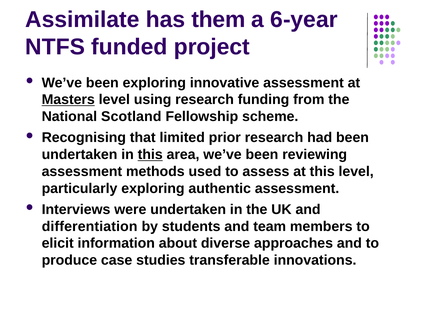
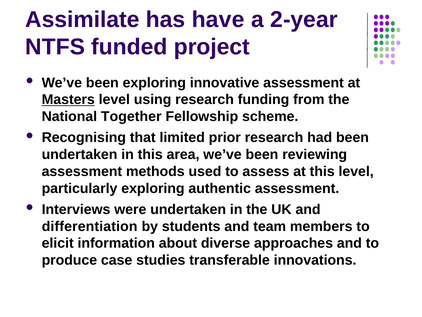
them: them -> have (218, 19)
6-year: 6-year -> 2-year (304, 19)
Scotland: Scotland -> Together (131, 116)
this underline: present -> none (150, 154)
